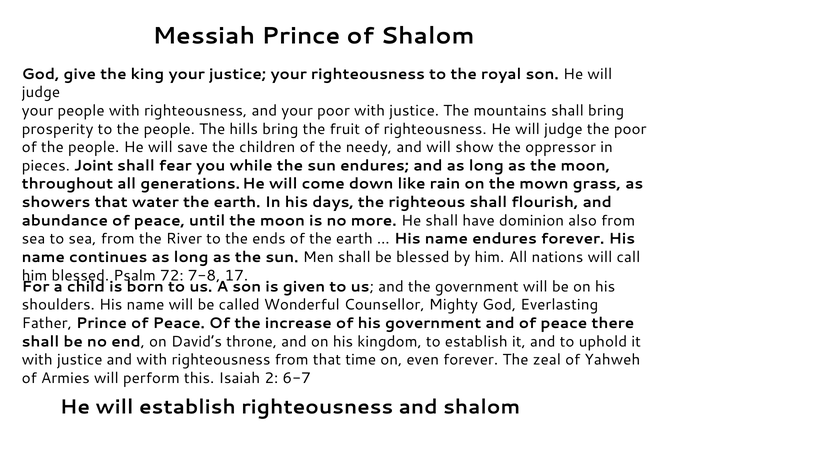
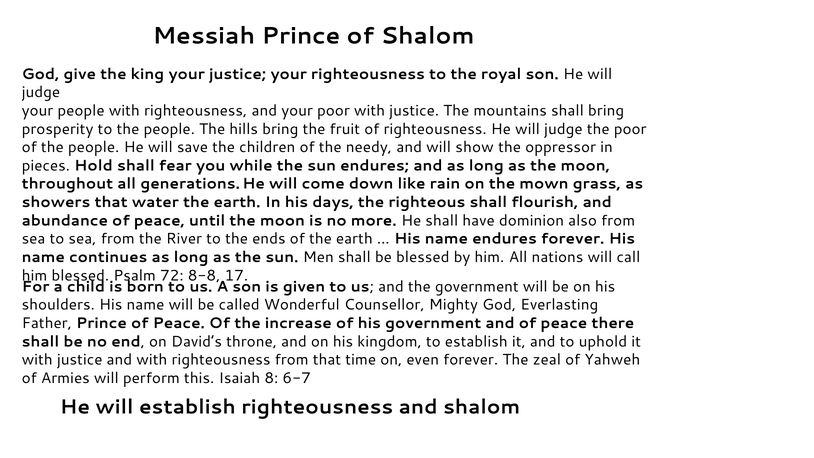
Joint: Joint -> Hold (94, 166)
7-8: 7-8 -> 8-8 (204, 275)
2: 2 -> 8 (271, 378)
